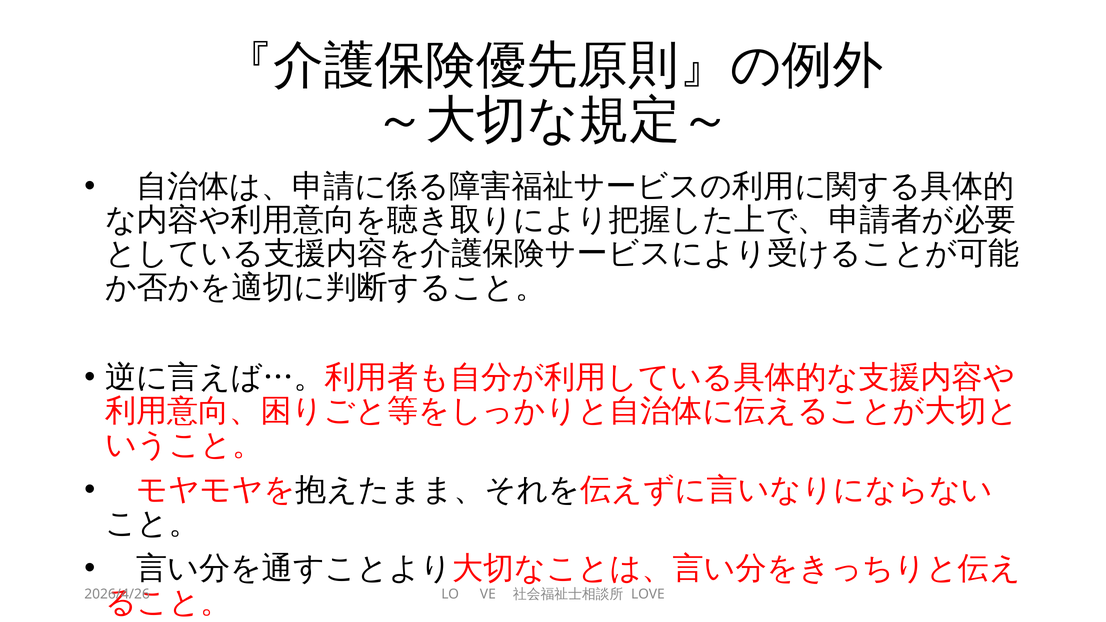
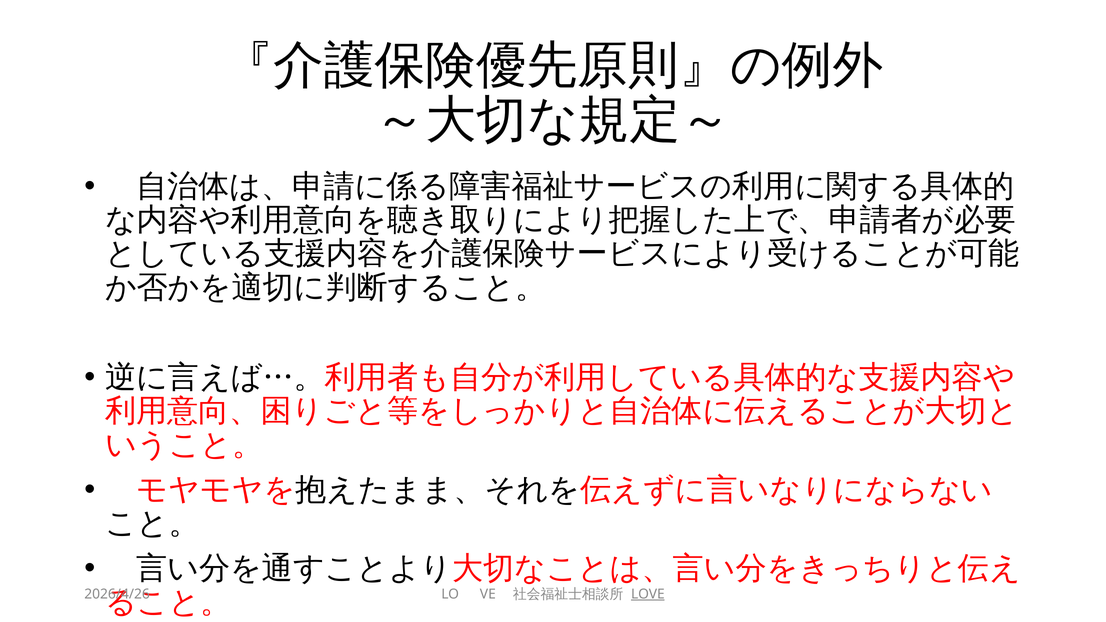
LOVE underline: none -> present (648, 594)
